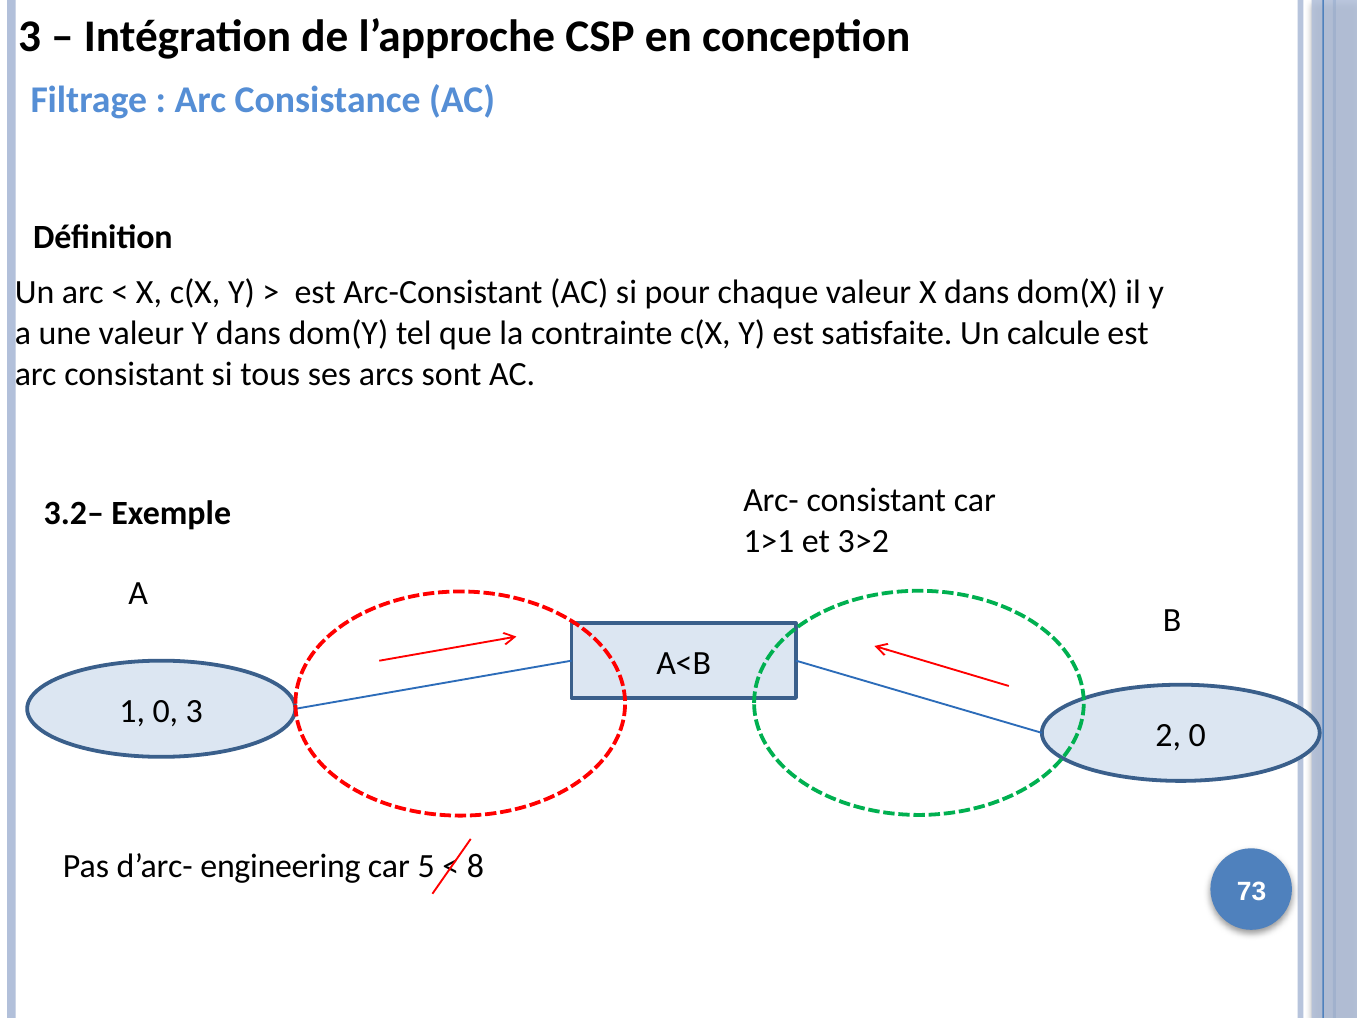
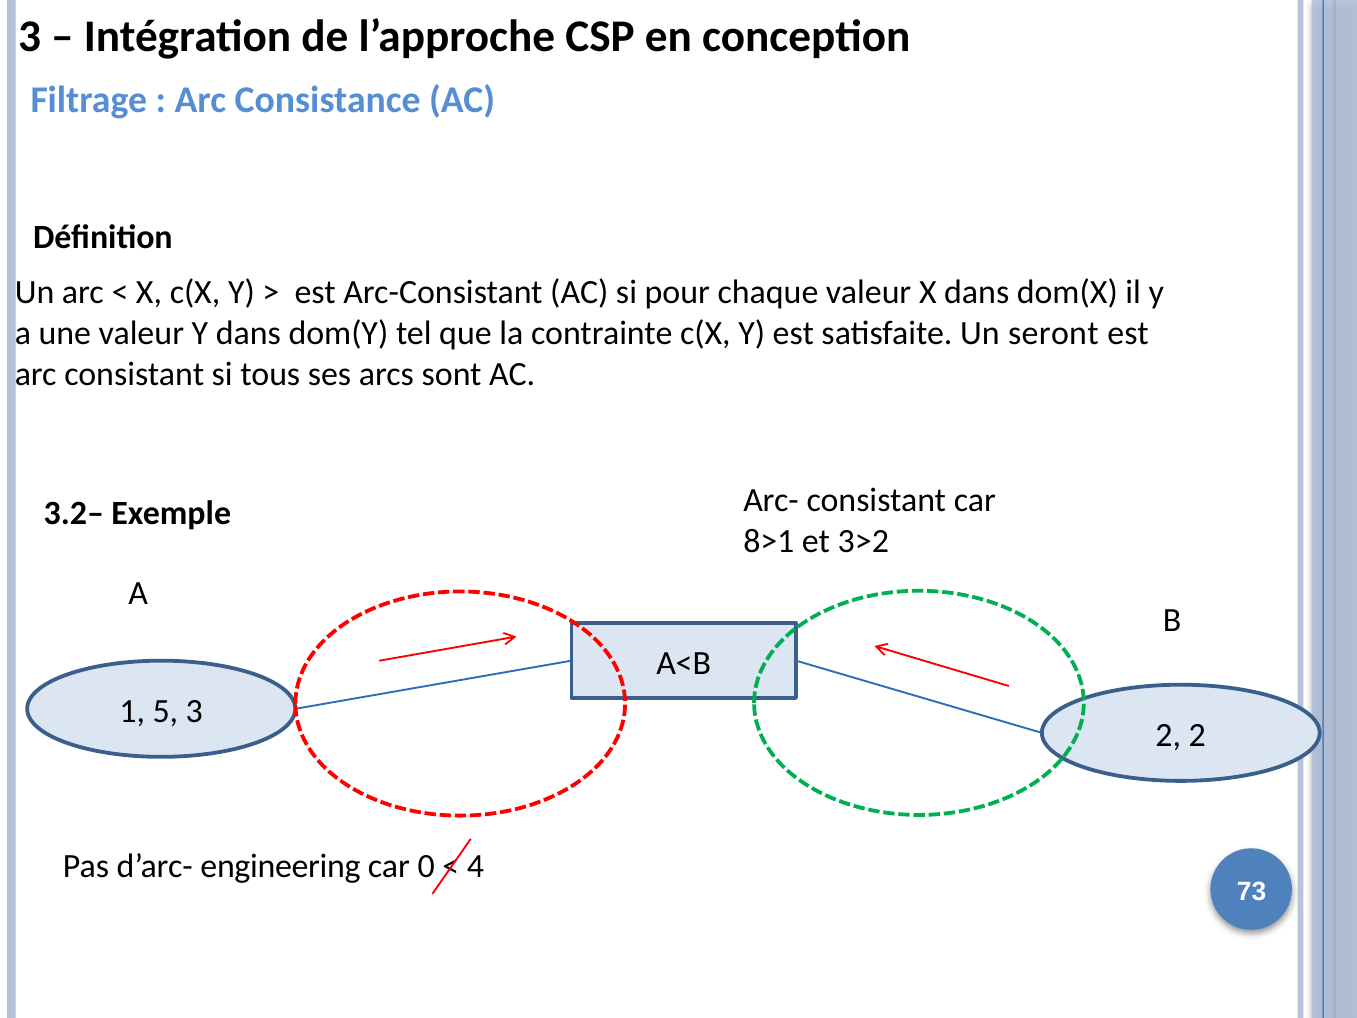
calcule: calcule -> seront (1053, 333)
1>1: 1>1 -> 8>1 (769, 541)
1 0: 0 -> 5 (165, 711)
2 0: 0 -> 2 (1197, 735)
5: 5 -> 0 (426, 866)
8: 8 -> 4 (476, 866)
